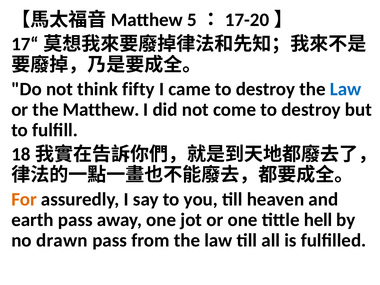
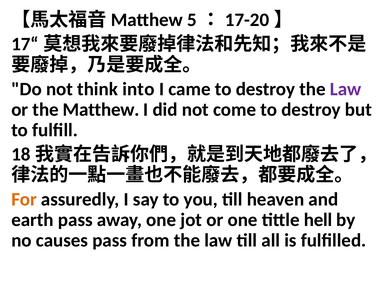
fifty: fifty -> into (138, 89)
Law colour: blue -> purple (346, 89)
drawn: drawn -> causes (62, 240)
